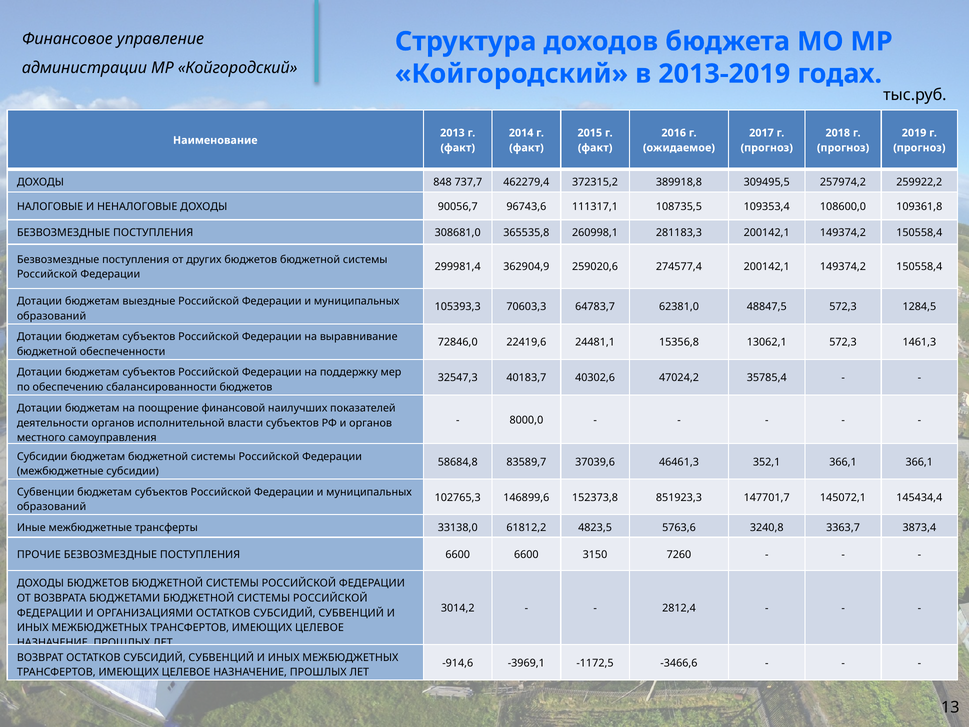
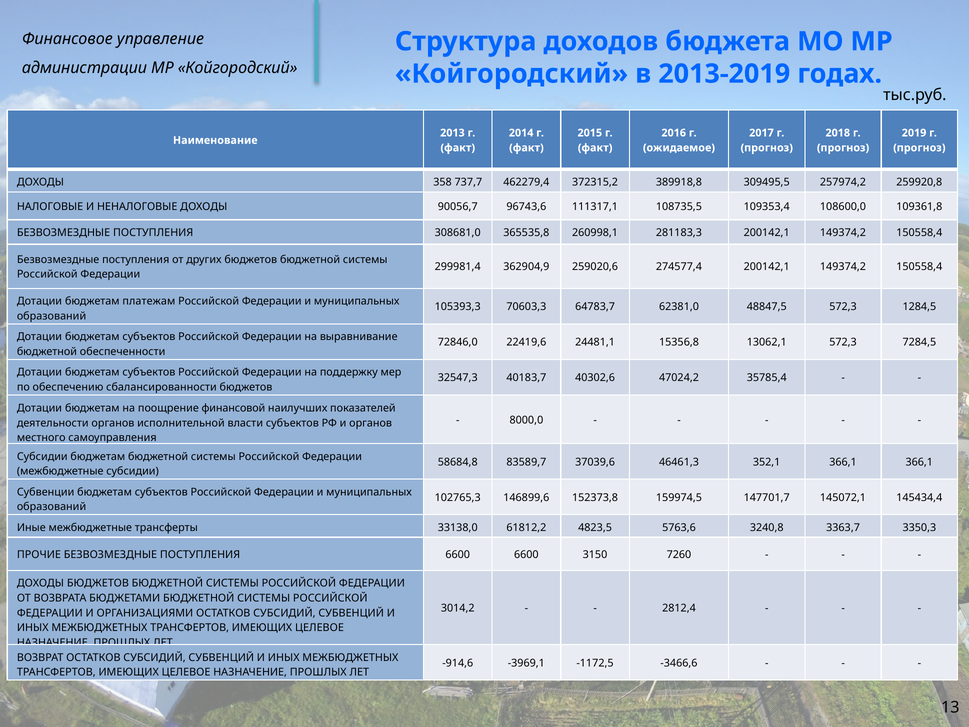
848: 848 -> 358 (443, 182)
259922,2: 259922,2 -> 259920,8 (919, 182)
выездные: выездные -> платежам (149, 301)
1461,3: 1461,3 -> 7284,5 (919, 342)
851923,3: 851923,3 -> 159974,5 (679, 497)
3873,4: 3873,4 -> 3350,3 (919, 527)
